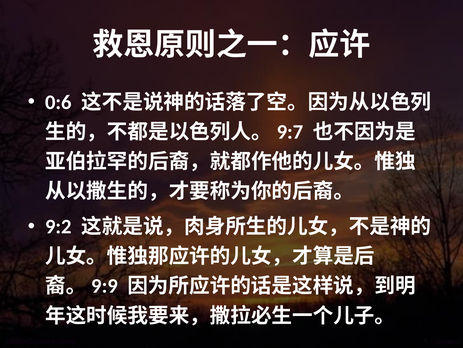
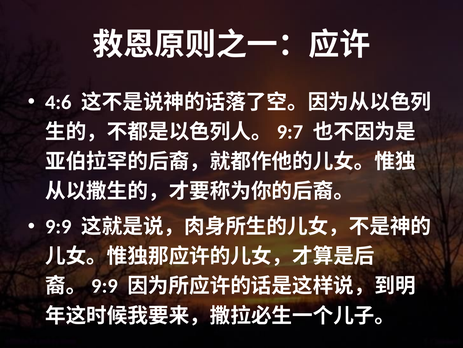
0:6: 0:6 -> 4:6 (58, 102)
9:2: 9:2 -> 9:9 (58, 226)
